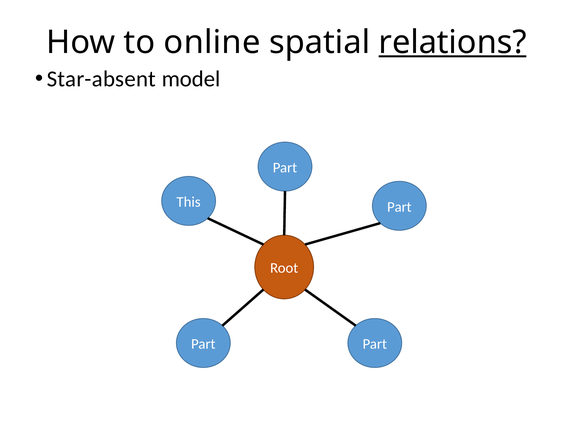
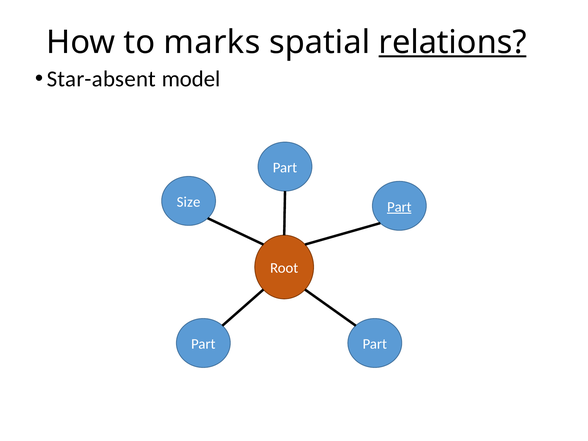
online: online -> marks (212, 42)
This: This -> Size (189, 202)
Part underline: none -> present (399, 207)
